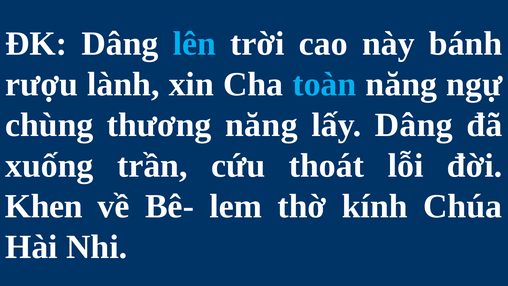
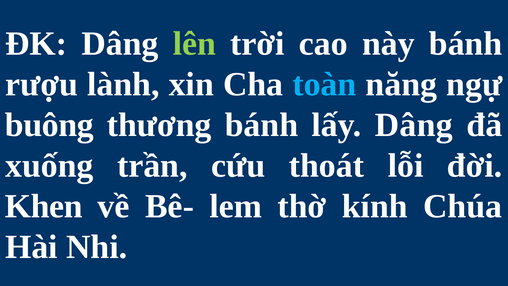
lên colour: light blue -> light green (194, 44)
chùng: chùng -> buông (49, 125)
thương năng: năng -> bánh (262, 125)
